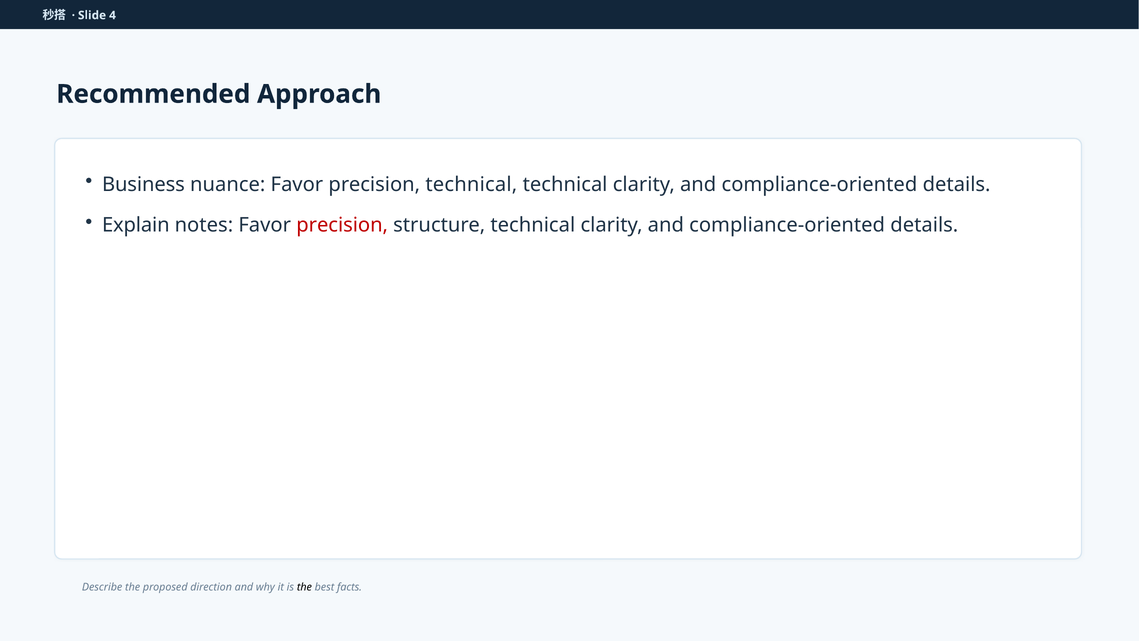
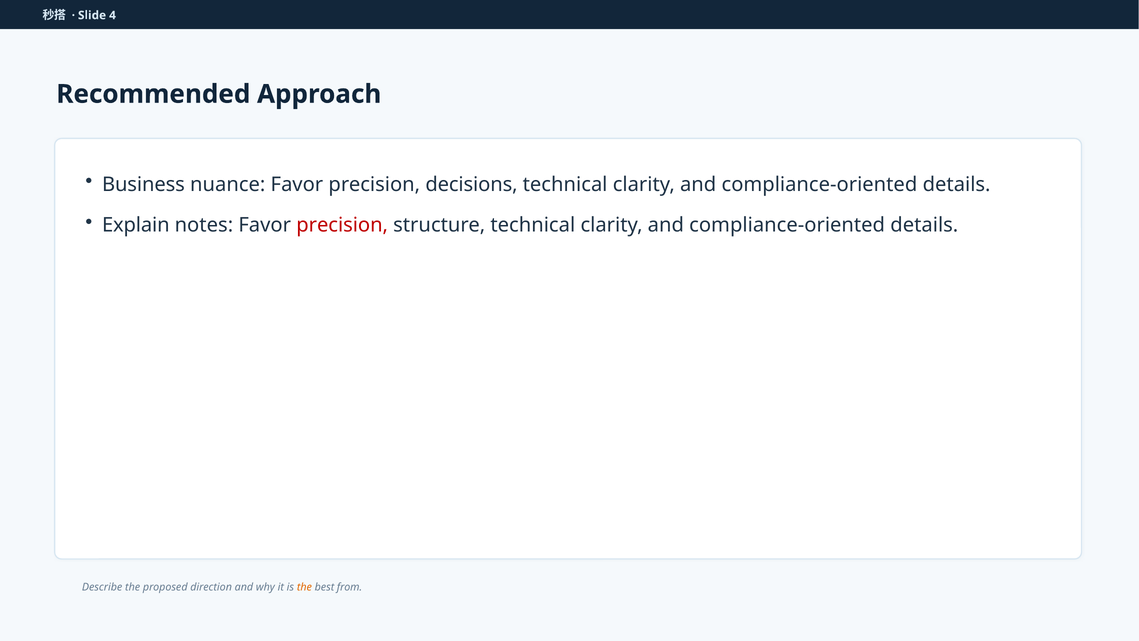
precision technical: technical -> decisions (471, 184)
the colour: black -> orange (304, 587)
facts: facts -> from (350, 587)
